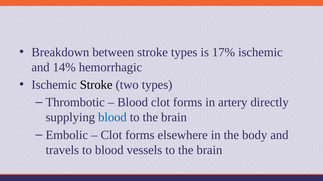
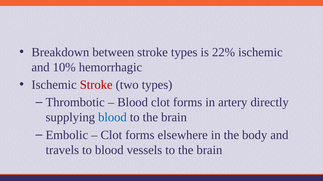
17%: 17% -> 22% (224, 52)
14%: 14% -> 10% (64, 68)
Stroke colour: black -> red (96, 85)
